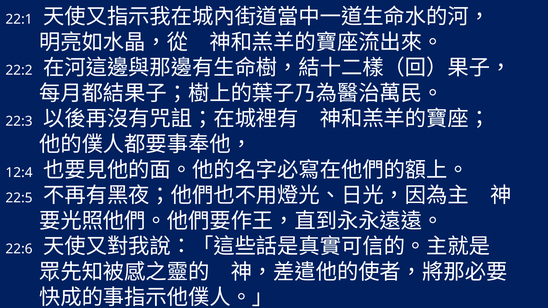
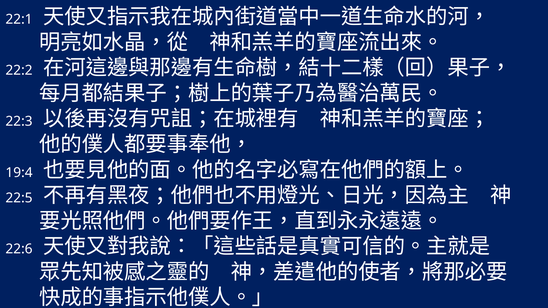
12:4: 12:4 -> 19:4 (19, 173)
